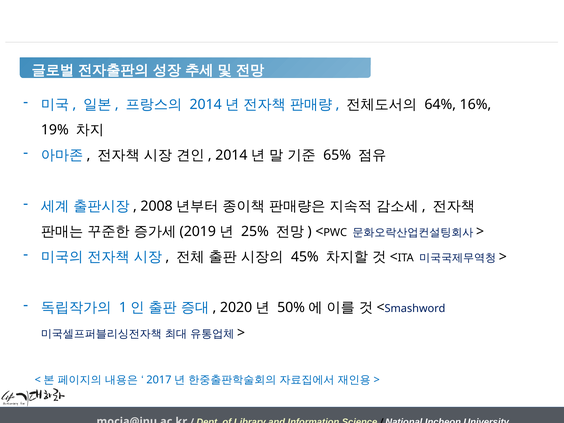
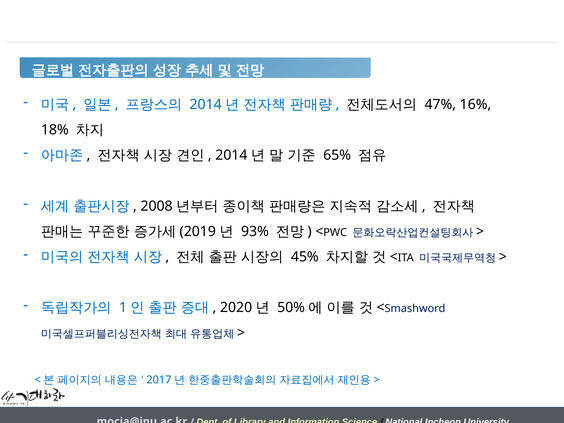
64%: 64% -> 47% (440, 105)
19%: 19% -> 18% (55, 130)
25%: 25% -> 93% (255, 231)
